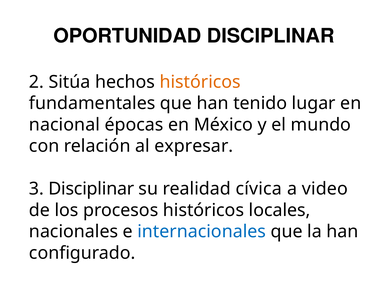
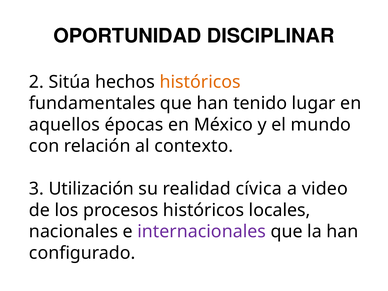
nacional: nacional -> aquellos (64, 125)
expresar: expresar -> contexto (194, 146)
3 Disciplinar: Disciplinar -> Utilización (91, 189)
internacionales colour: blue -> purple (202, 232)
